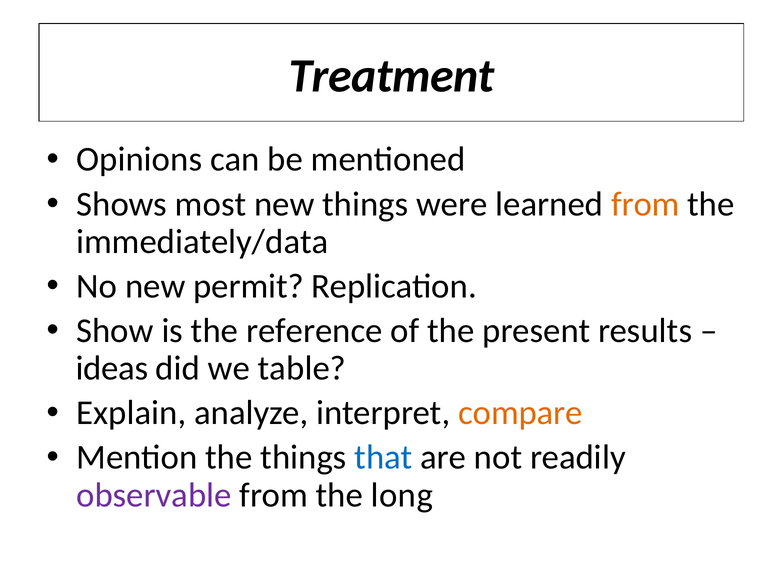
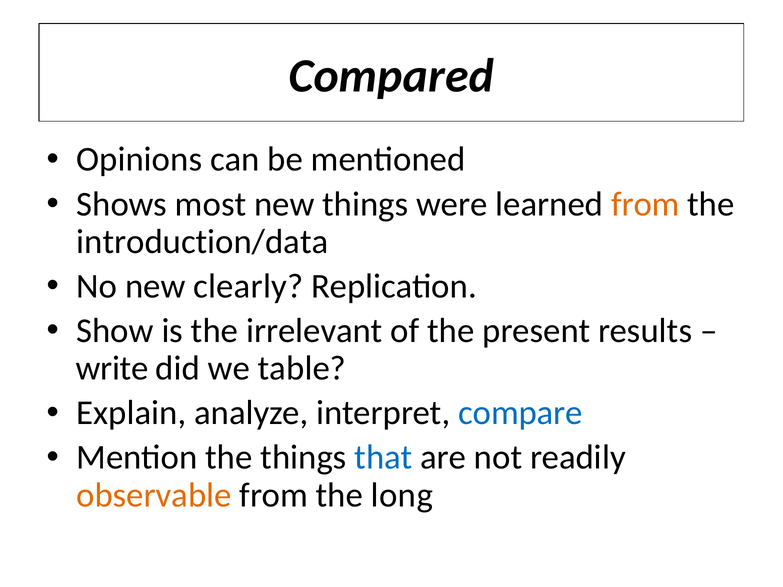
Treatment: Treatment -> Compared (391, 76)
immediately/data: immediately/data -> introduction/data (202, 242)
permit: permit -> clearly (248, 286)
reference: reference -> irrelevant (314, 331)
ideas: ideas -> write (112, 368)
compare colour: orange -> blue (520, 413)
observable colour: purple -> orange (154, 495)
